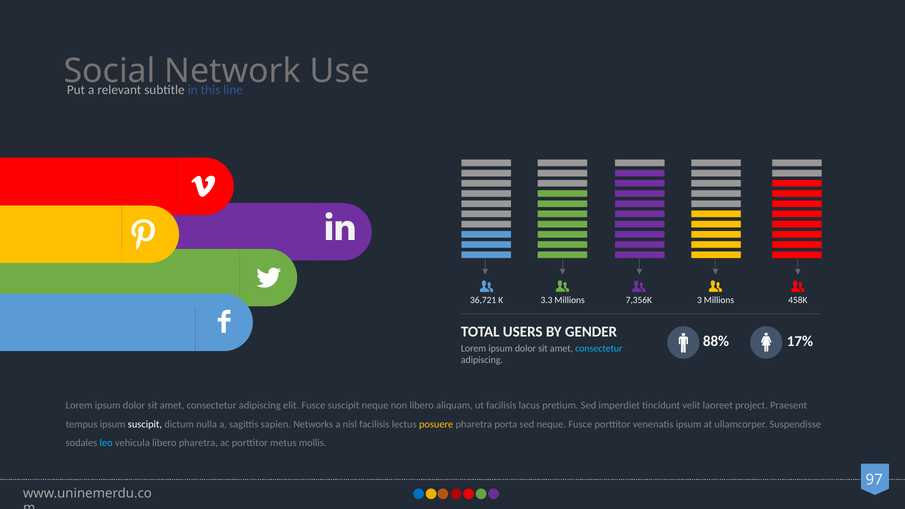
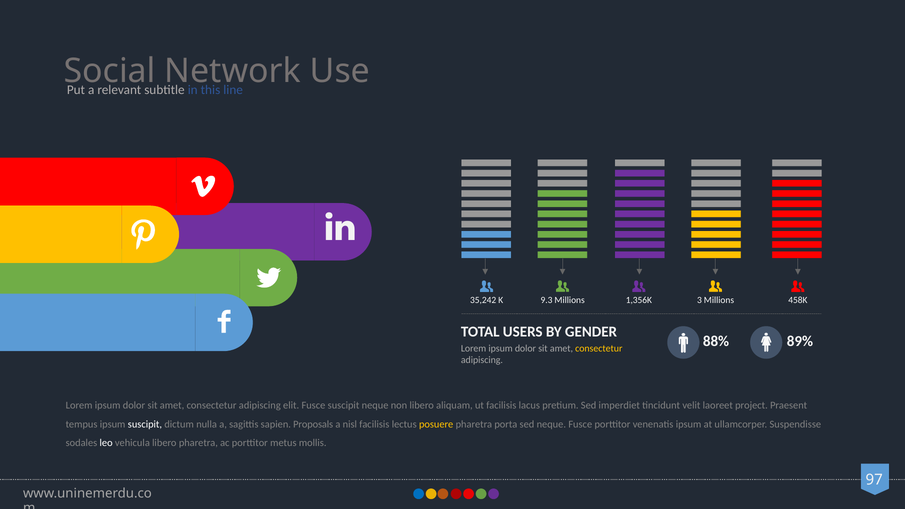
36,721: 36,721 -> 35,242 (483, 300)
3.3: 3.3 -> 9.3 (547, 300)
7,356K: 7,356K -> 1,356K (639, 300)
17%: 17% -> 89% (800, 341)
consectetur colour: light blue -> yellow (599, 348)
Networks: Networks -> Proposals (313, 424)
leo colour: light blue -> white (106, 443)
